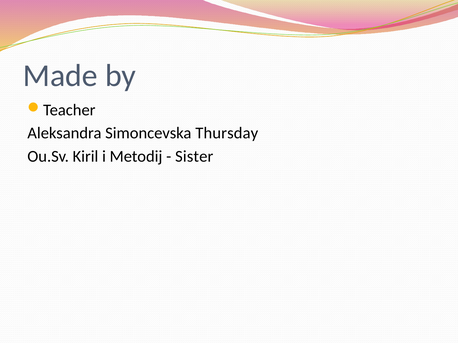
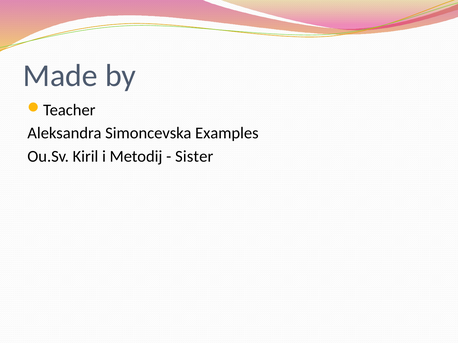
Thursday: Thursday -> Examples (227, 133)
